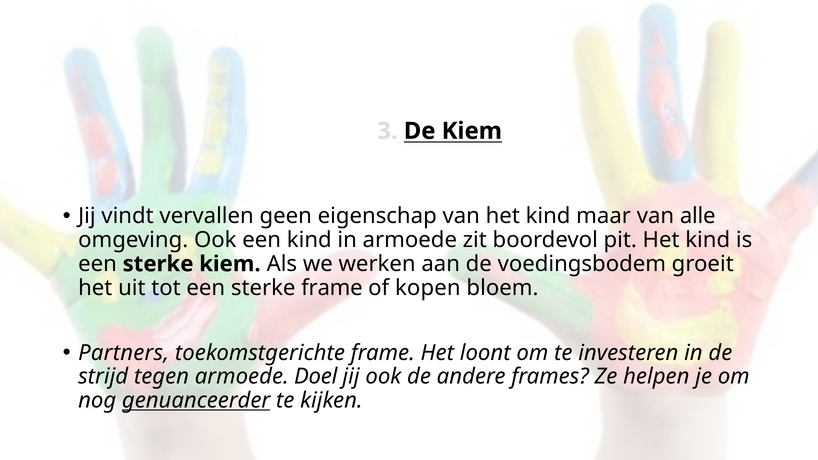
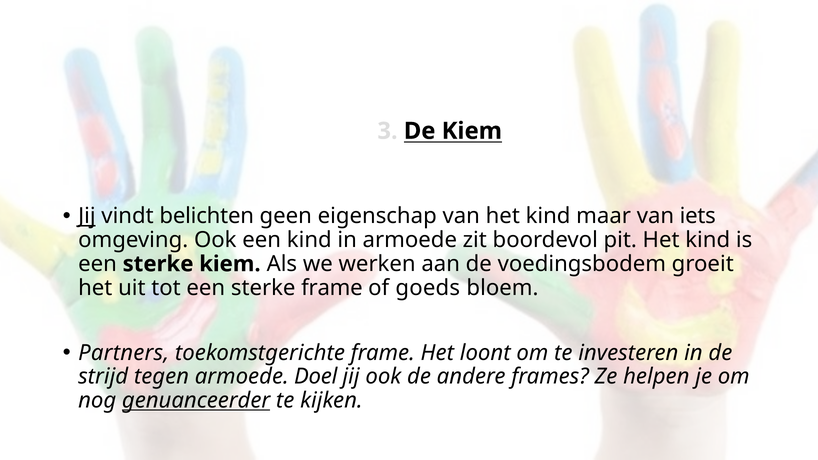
Jij underline: none -> present (87, 216)
vervallen: vervallen -> belichten (207, 216)
alle: alle -> iets (698, 216)
kopen: kopen -> goeds (428, 288)
